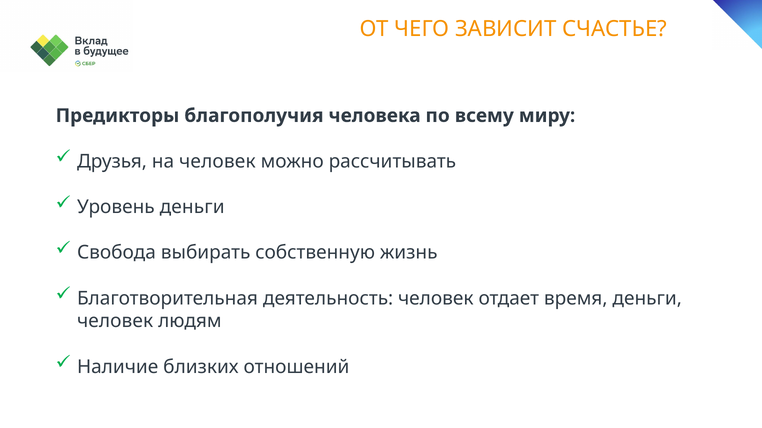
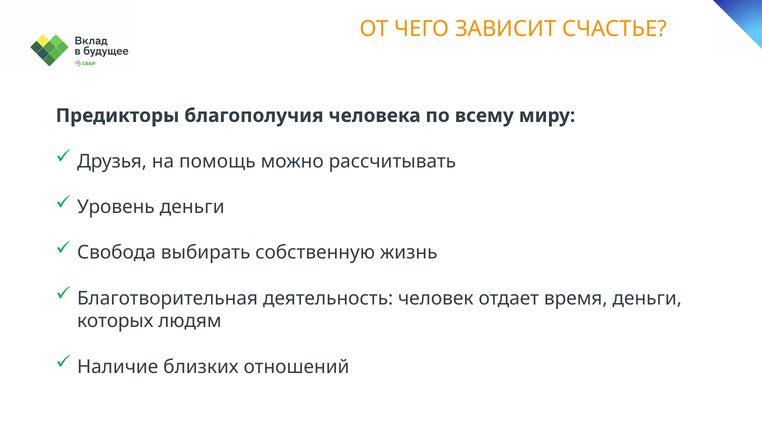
на человек: человек -> помощь (217, 162)
человек: человек -> которых (115, 322)
